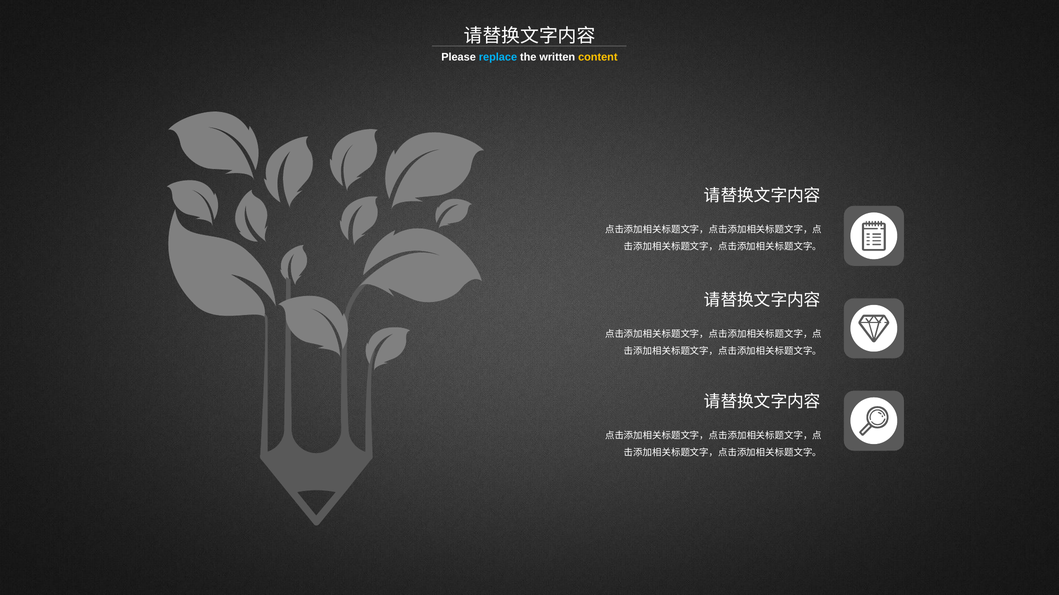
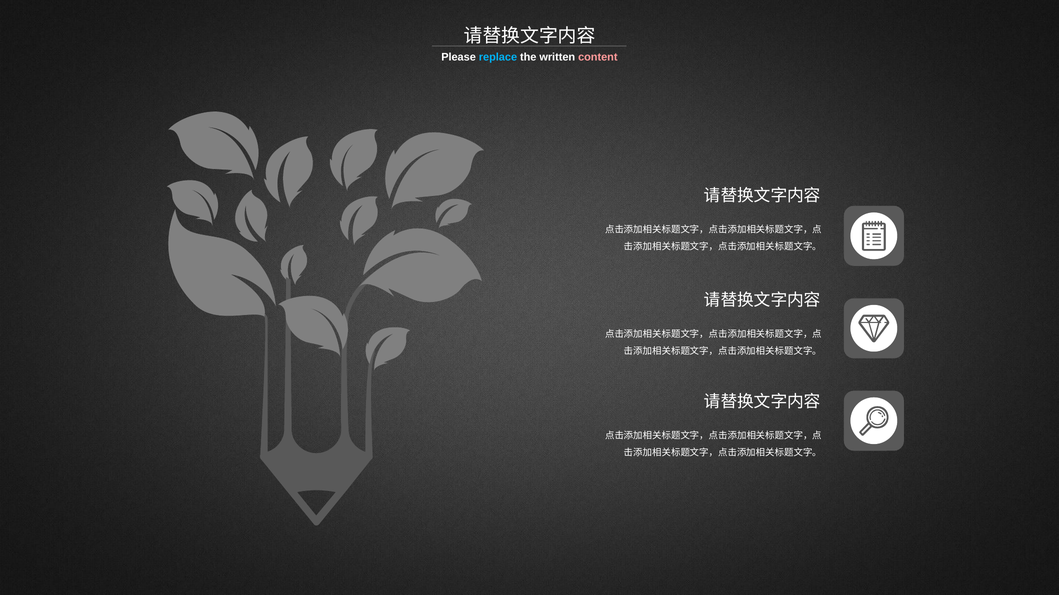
content colour: yellow -> pink (598, 57)
